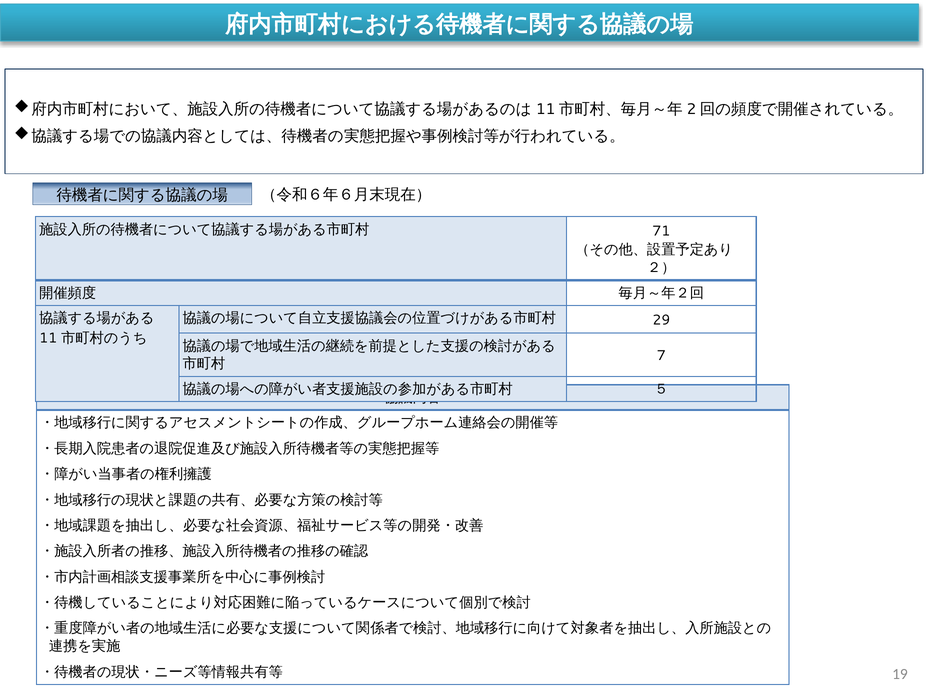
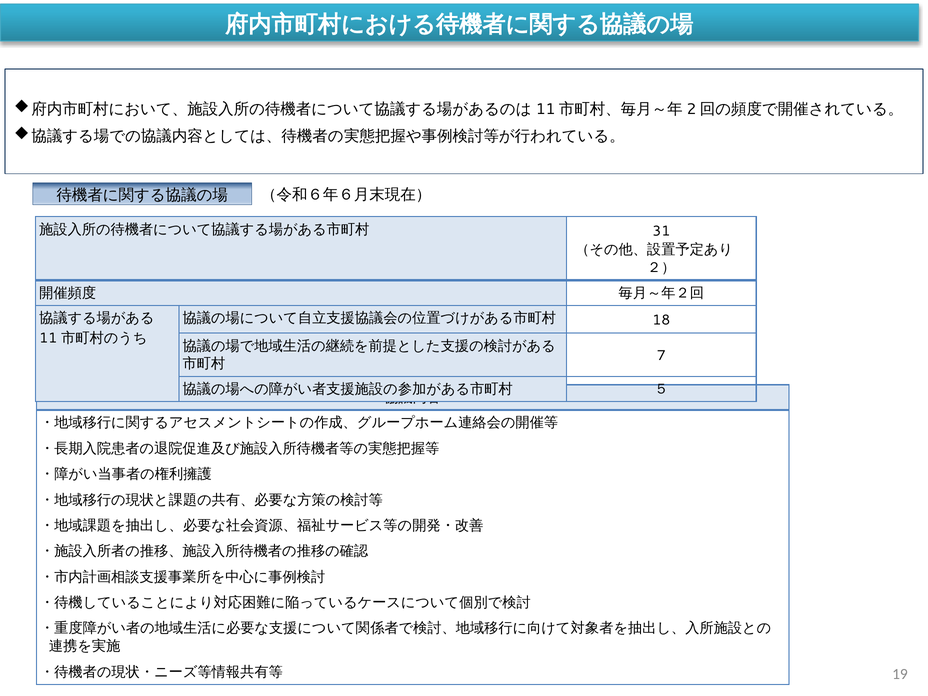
71: 71 -> 31 (661, 231)
29: 29 -> 18 (661, 320)
